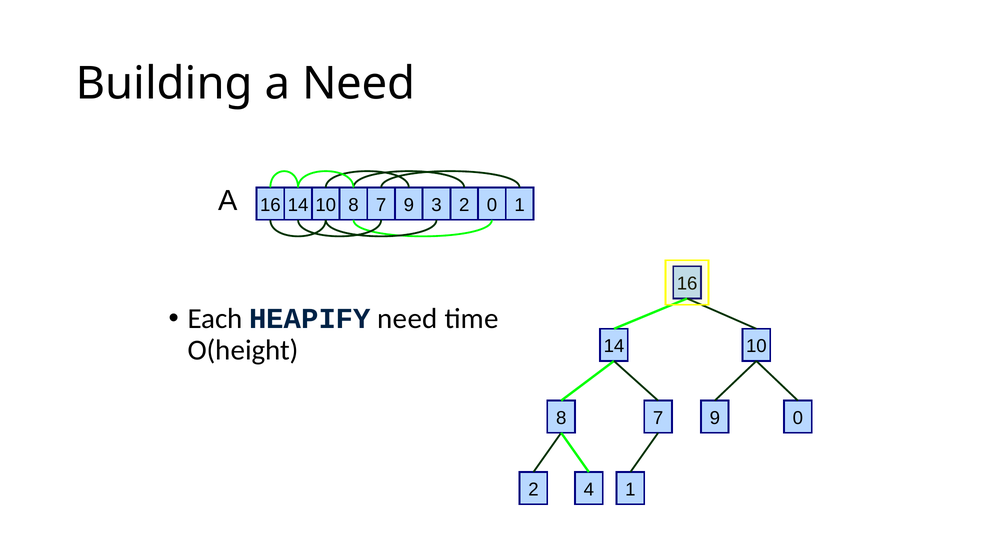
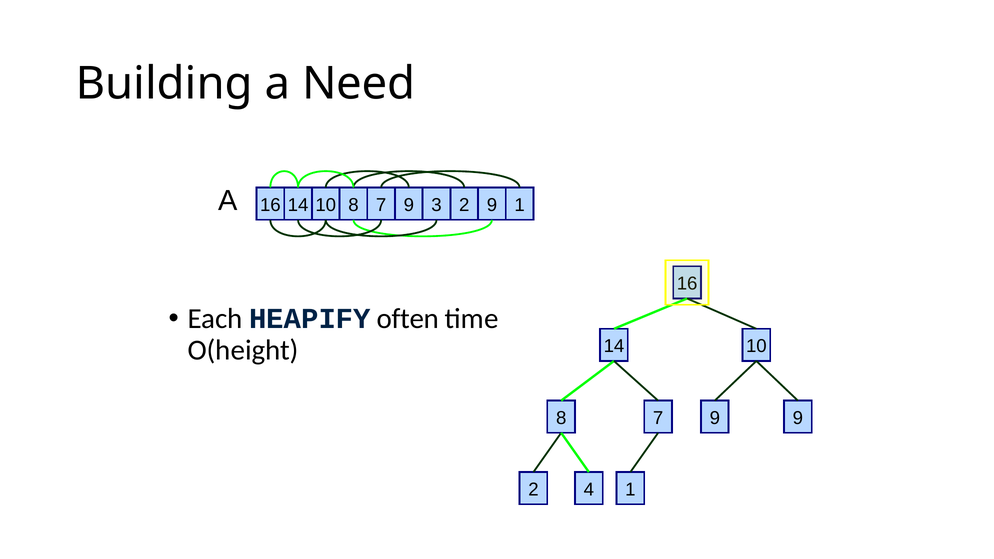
2 0: 0 -> 9 (492, 205)
HEAPIFY need: need -> often (408, 319)
8 0: 0 -> 9 (798, 418)
